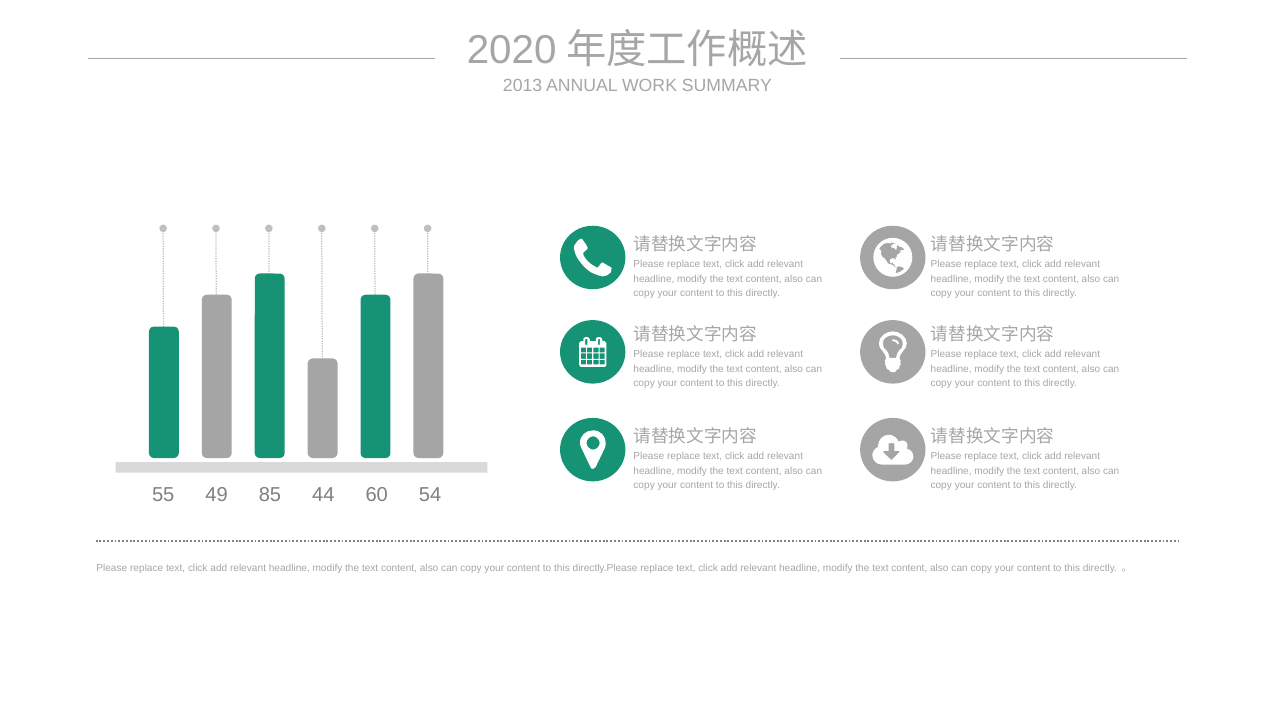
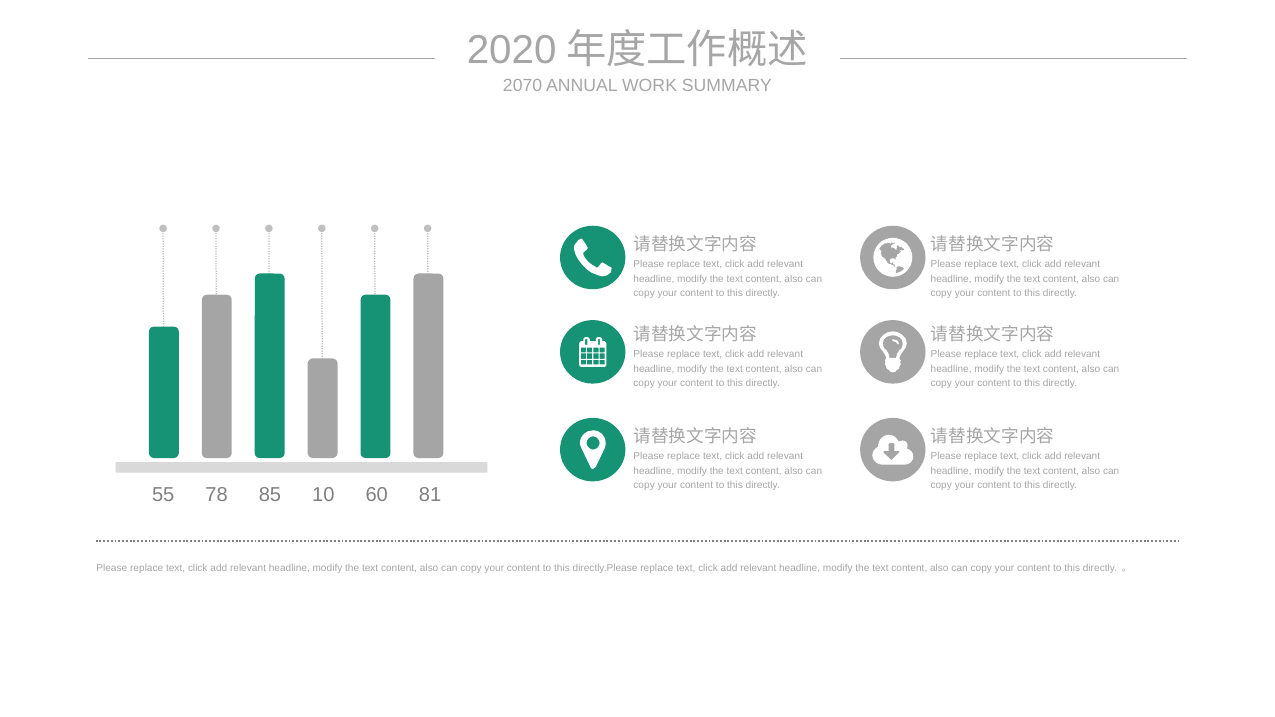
2013: 2013 -> 2070 (523, 86)
49: 49 -> 78 (217, 495)
44: 44 -> 10 (323, 495)
54: 54 -> 81 (430, 495)
